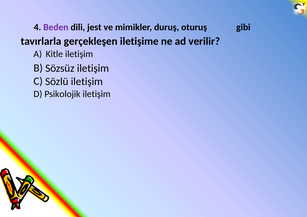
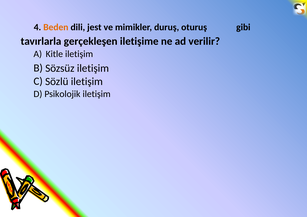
Beden colour: purple -> orange (56, 27)
